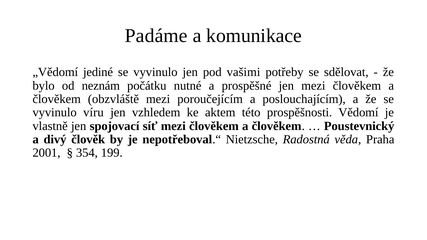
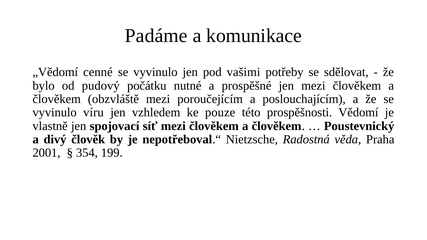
jediné: jediné -> cenné (98, 72)
neznám: neznám -> pudový (101, 86)
aktem: aktem -> pouze (220, 113)
